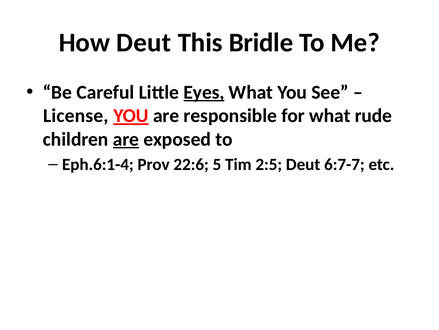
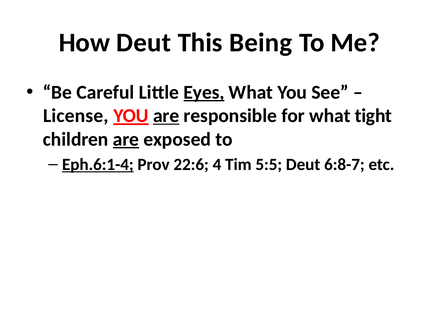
Bridle: Bridle -> Being (261, 42)
are underline: none -> present (166, 116)
rude: rude -> tight (373, 116)
Eph.6:1-4 underline: none -> present (98, 164)
5: 5 -> 4 (217, 164)
2:5: 2:5 -> 5:5 (269, 164)
6:7-7: 6:7-7 -> 6:8-7 (344, 164)
